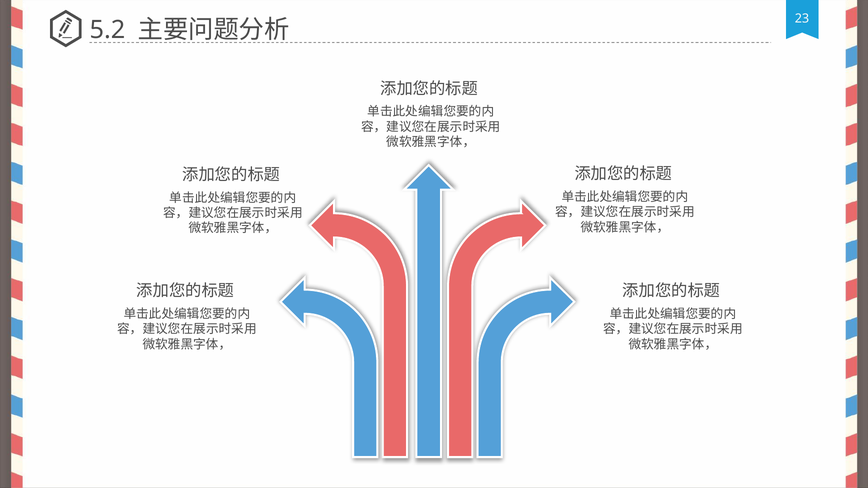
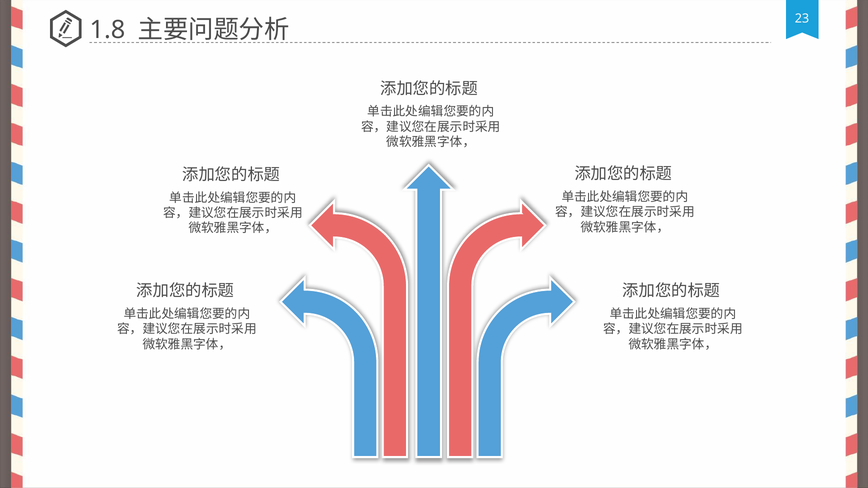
5.2: 5.2 -> 1.8 (107, 30)
